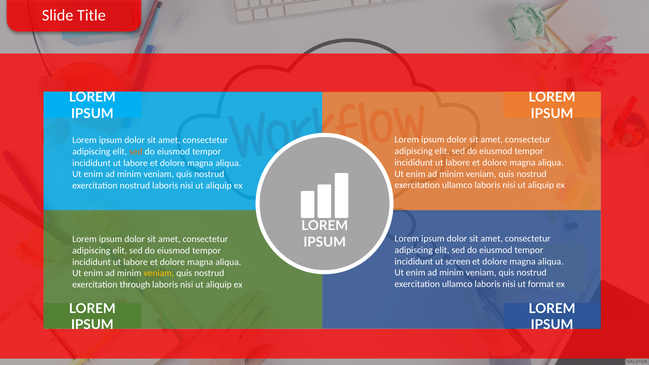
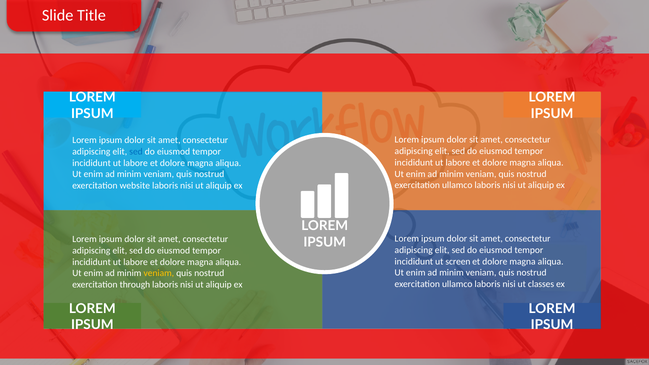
sed colour: orange -> blue (136, 152)
exercitation nostrud: nostrud -> website (135, 186)
format: format -> classes (541, 284)
